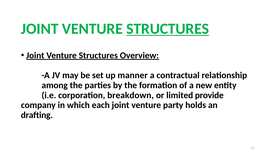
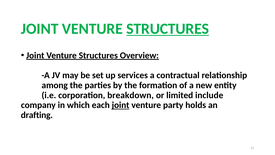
manner: manner -> services (133, 75)
provide: provide -> include (209, 95)
joint underline: none -> present (121, 105)
